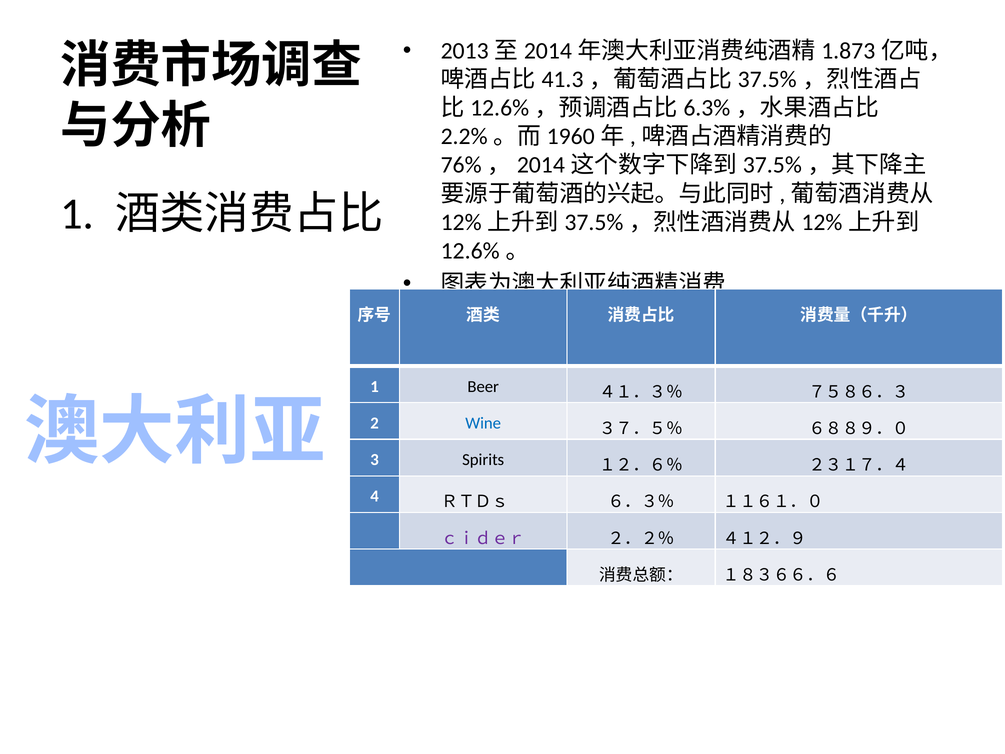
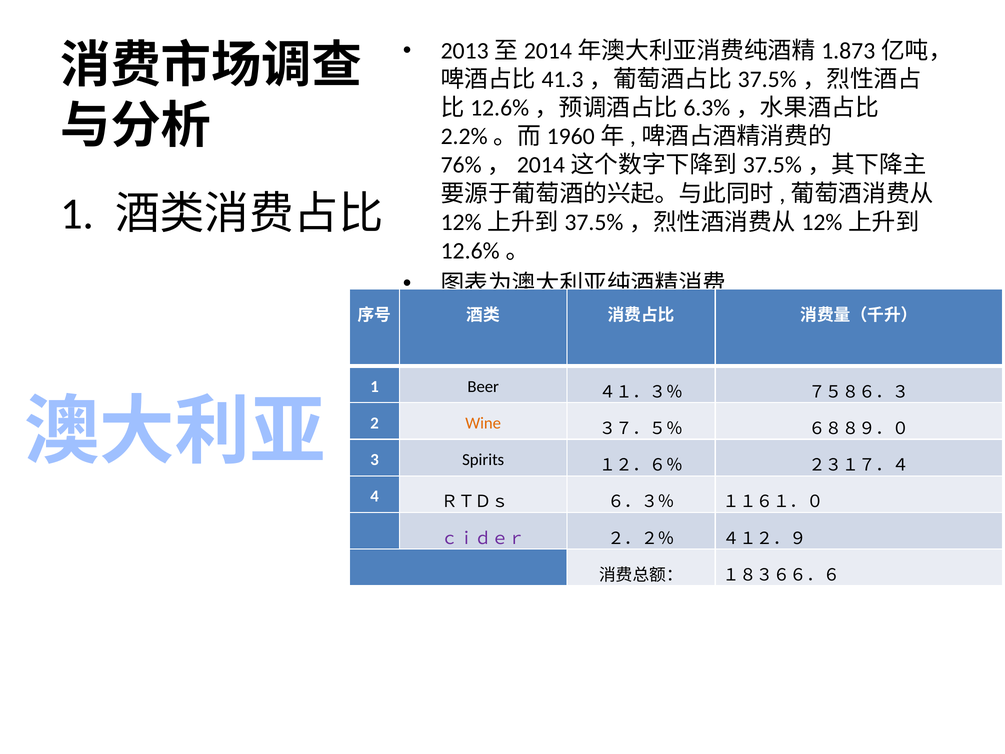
Wine colour: blue -> orange (483, 423)
